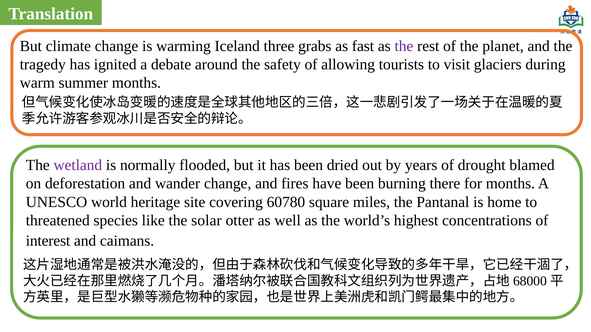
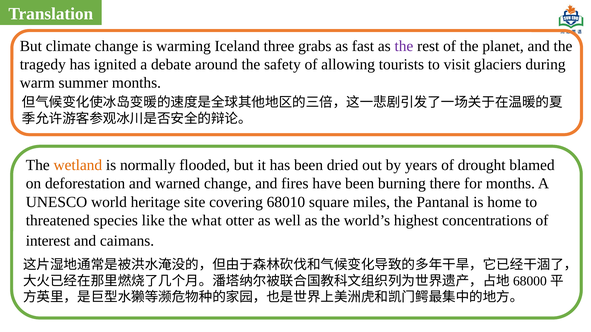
wetland colour: purple -> orange (78, 165)
wander: wander -> warned (178, 184)
60780: 60780 -> 68010 (286, 202)
solar: solar -> what (206, 221)
